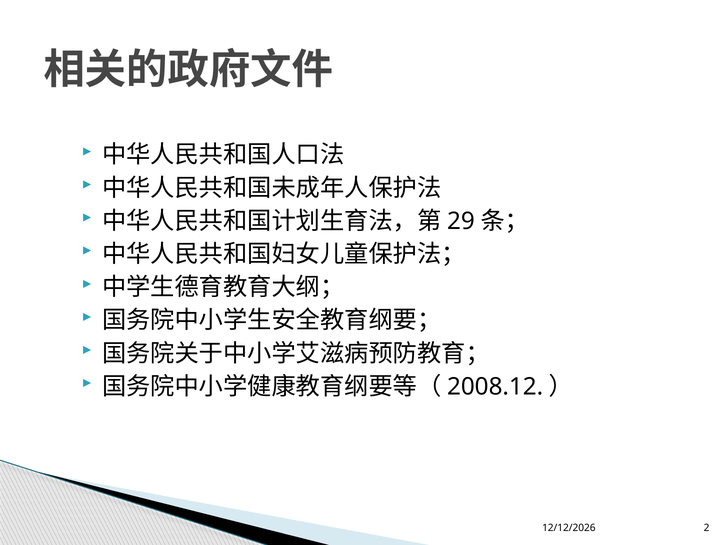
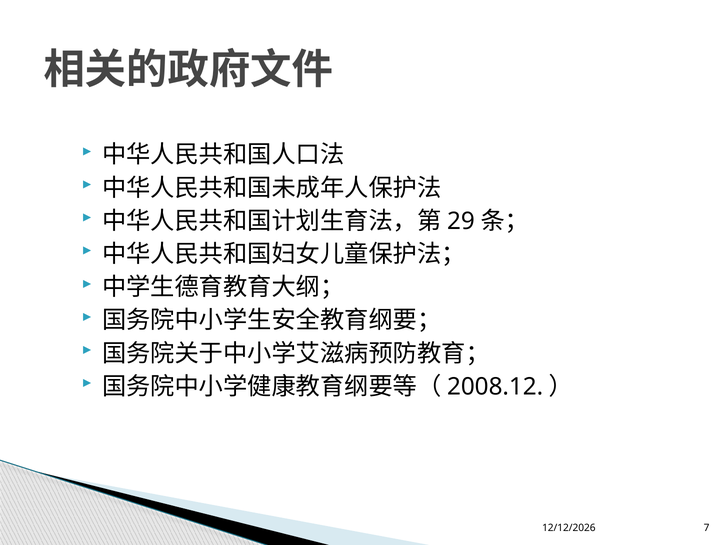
2: 2 -> 7 (707, 528)
